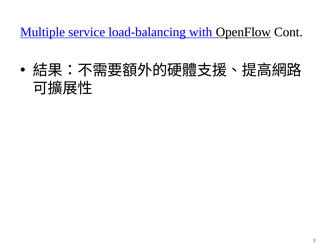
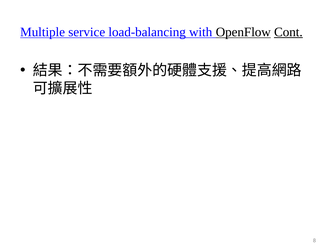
Cont underline: none -> present (288, 32)
